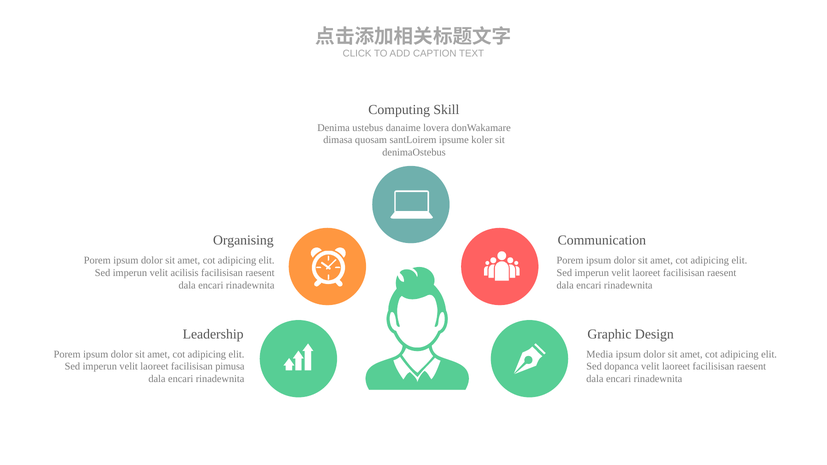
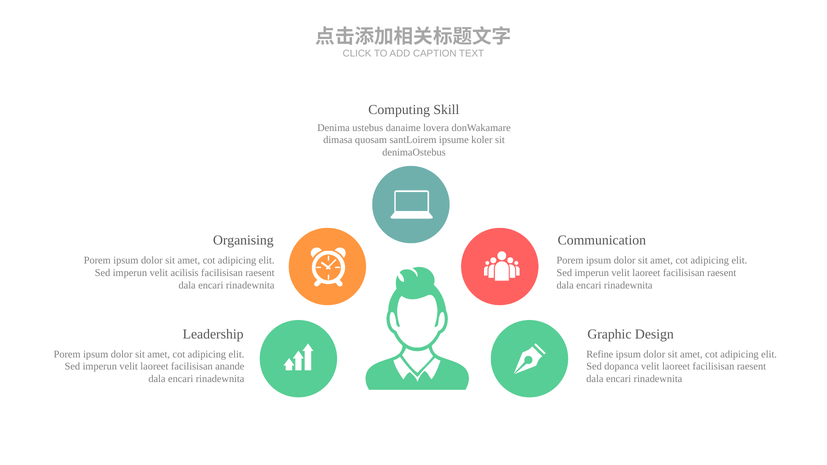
Media: Media -> Refine (600, 354)
pimusa: pimusa -> anande (230, 367)
